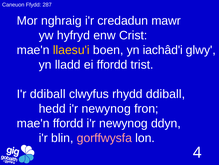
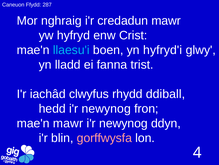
llaesu'i colour: yellow -> light blue (71, 50)
iachâd'i: iachâd'i -> hyfryd'i (163, 50)
ei ffordd: ffordd -> fanna (112, 64)
I'r ddiball: ddiball -> iachâd (48, 94)
mae'n ffordd: ffordd -> mawr (68, 123)
